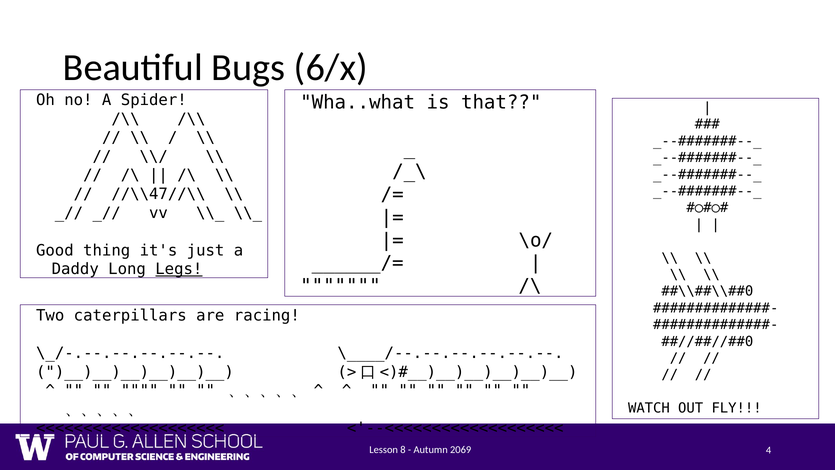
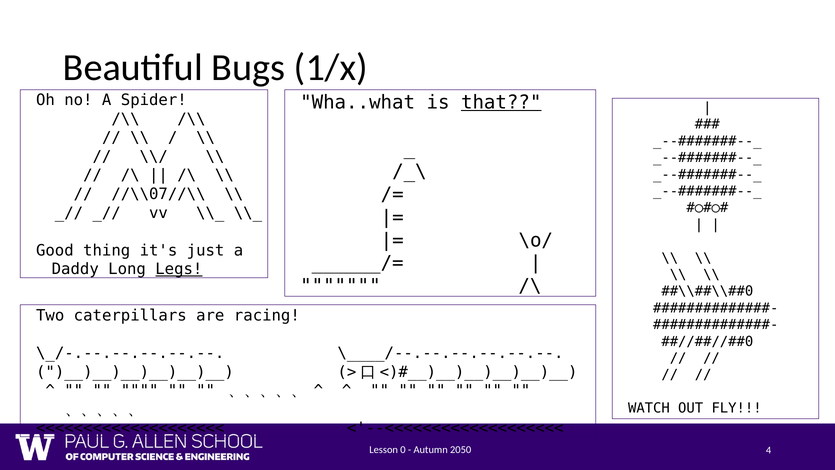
6/x: 6/x -> 1/x (331, 67)
that underline: none -> present (501, 102)
//\\47//\\: //\\47//\\ -> //\\07//\\ (158, 194)
8: 8 -> 0 (403, 450)
2069: 2069 -> 2050 (461, 450)
